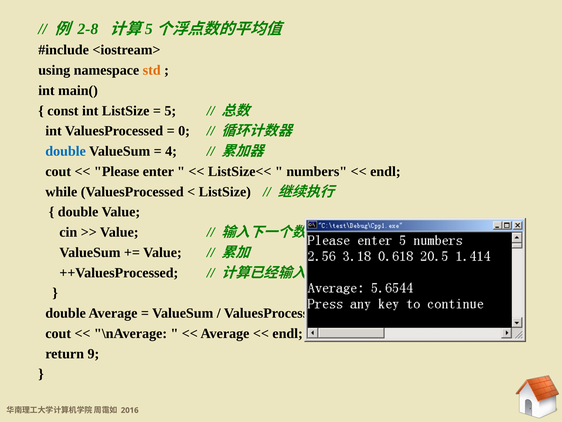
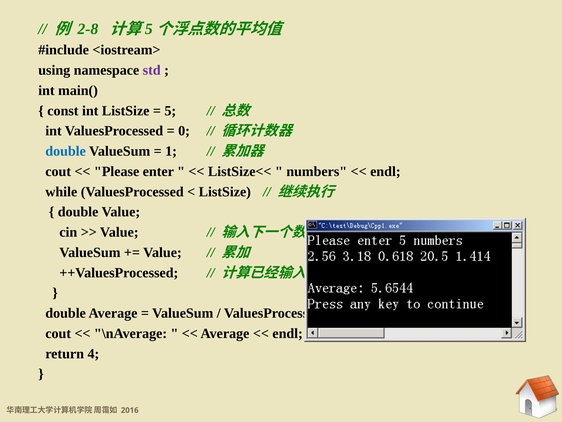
std colour: orange -> purple (152, 70)
4: 4 -> 1 (171, 151)
9: 9 -> 4 (93, 353)
